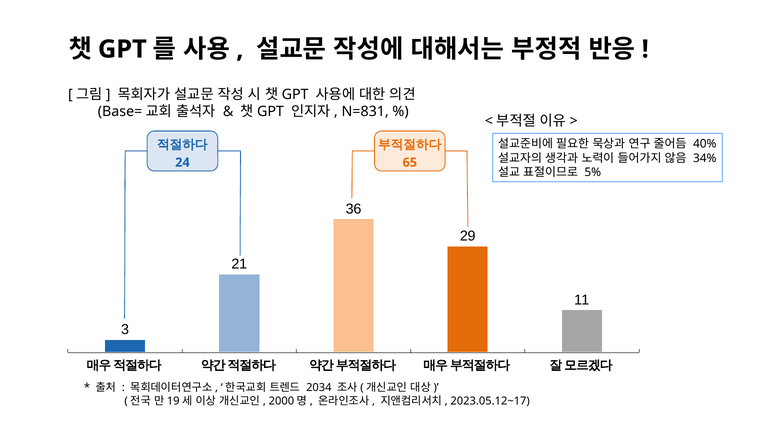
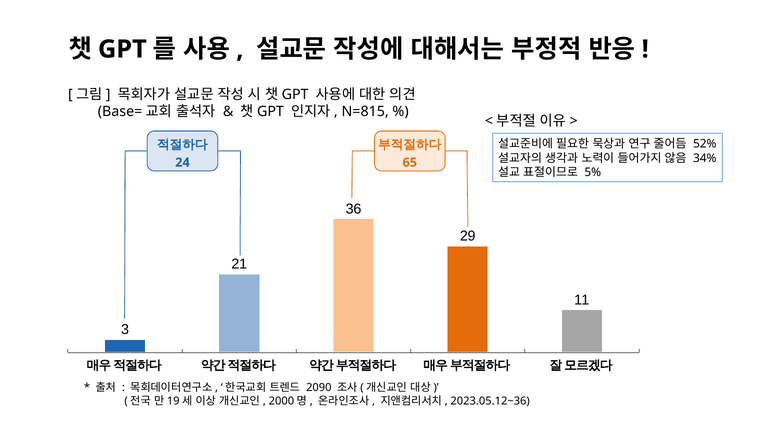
N=831: N=831 -> N=815 (365, 112)
40%: 40% -> 52% (705, 144)
2034: 2034 -> 2090 (319, 388)
2023.05.12~17: 2023.05.12~17 -> 2023.05.12~36 (490, 402)
